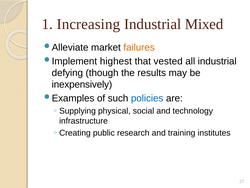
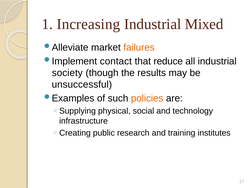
highest: highest -> contact (116, 61)
vested: vested -> reduce (168, 61)
defying: defying -> society (67, 73)
inexpensively: inexpensively -> unsuccessful (82, 84)
policies colour: blue -> orange (147, 98)
